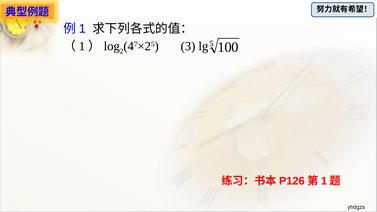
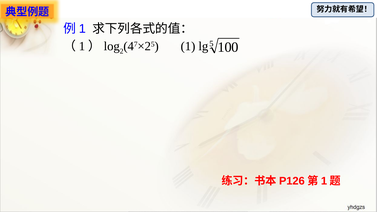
3: 3 -> 1 (188, 46)
